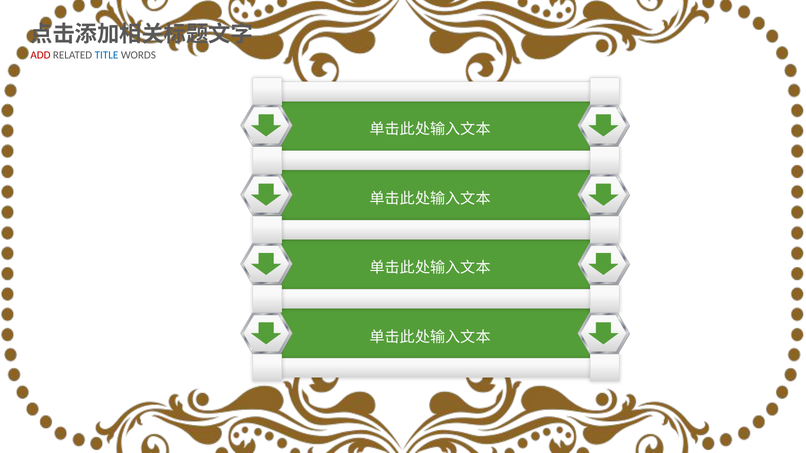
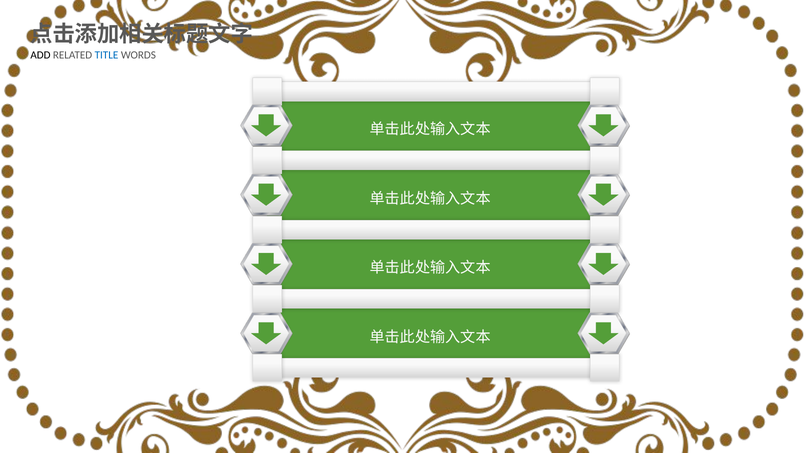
ADD colour: red -> black (40, 55)
